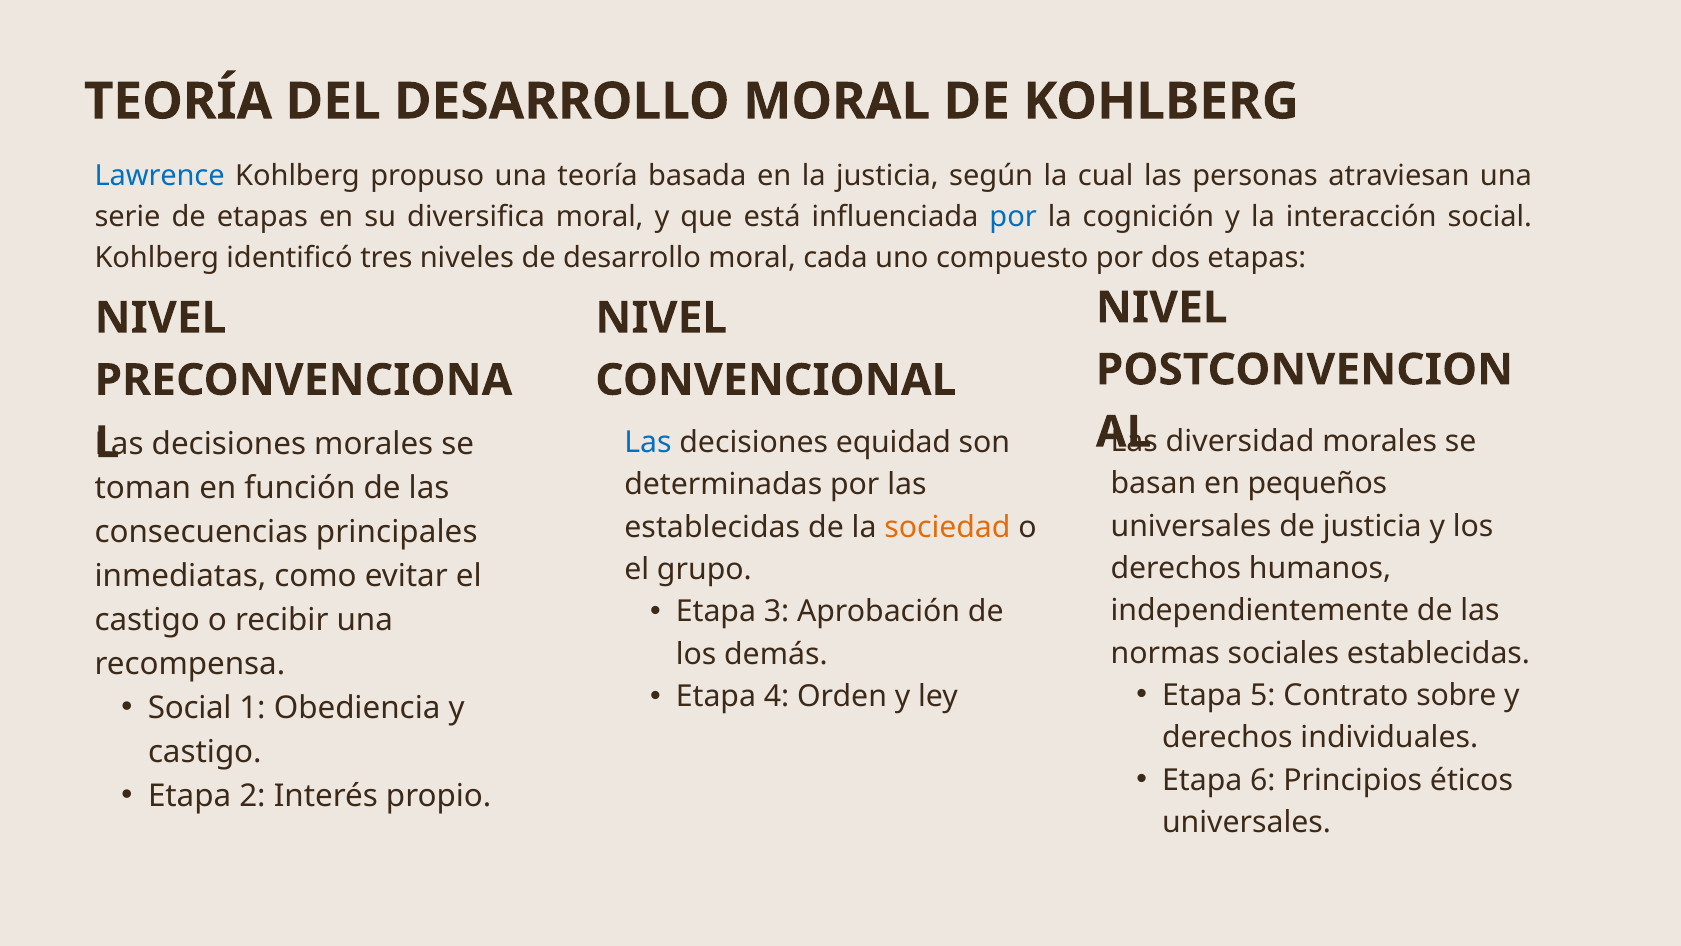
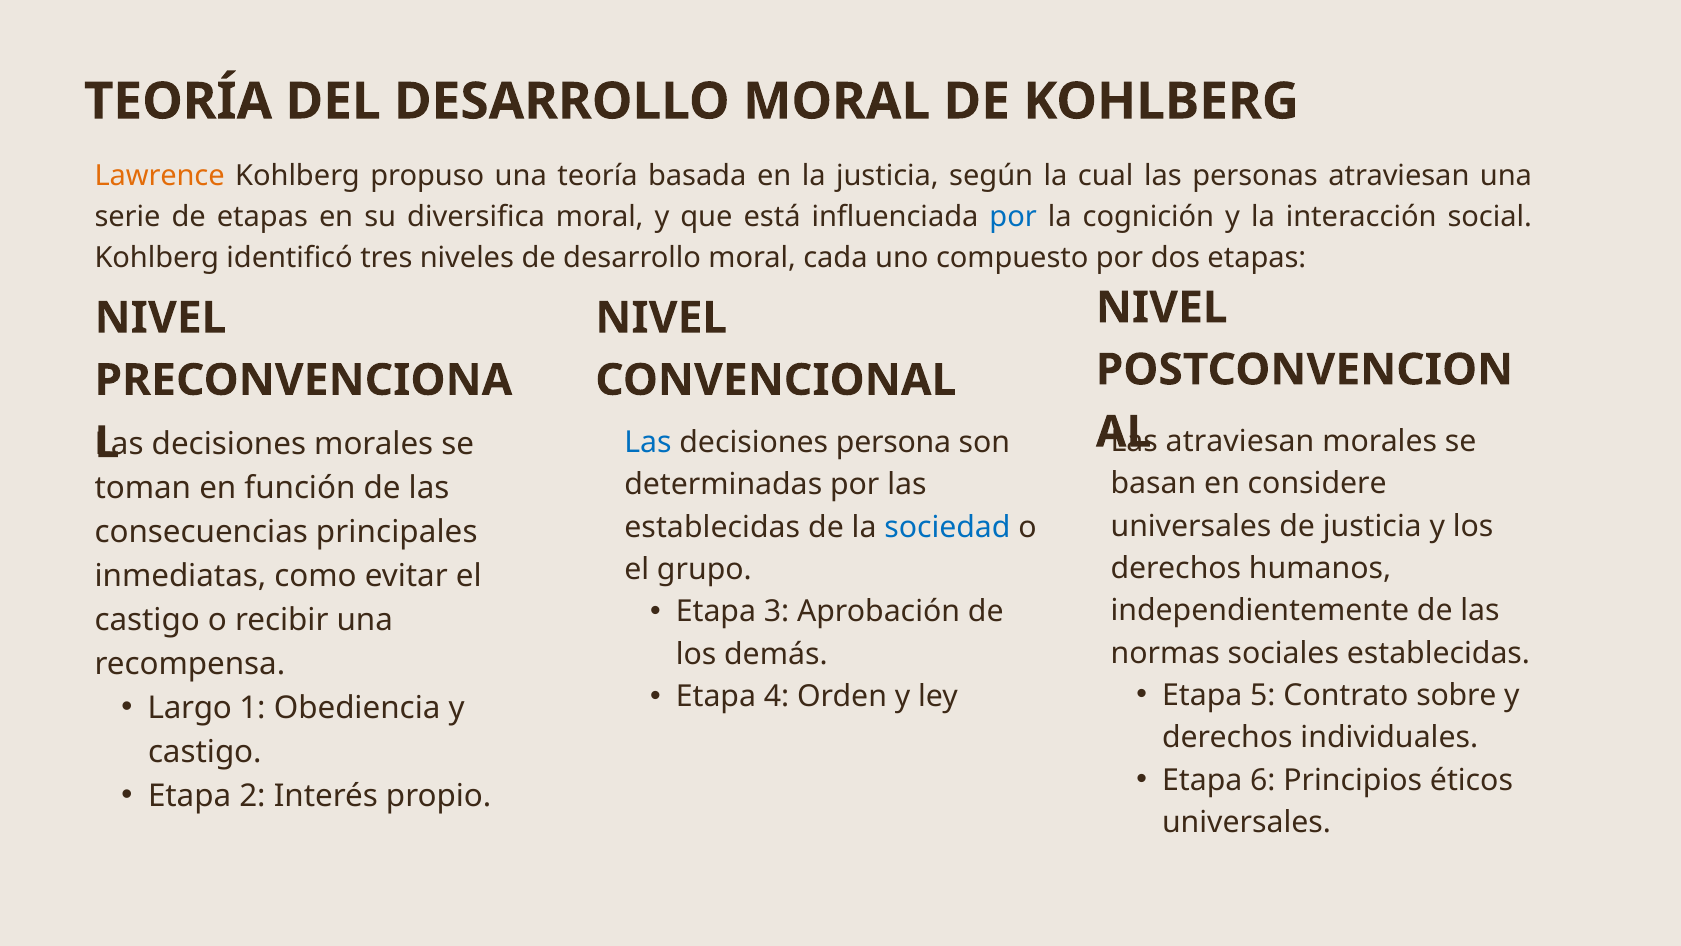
Lawrence colour: blue -> orange (160, 176)
diversidad: diversidad -> atraviesan (1240, 441)
equidad: equidad -> persona (894, 442)
pequeños: pequeños -> considere (1317, 484)
sociedad colour: orange -> blue (947, 527)
Social: Social -> Largo (190, 708)
